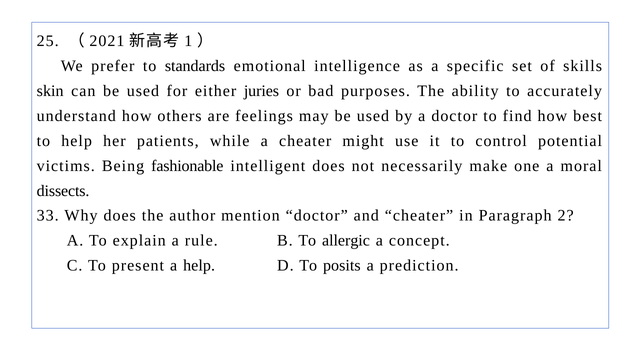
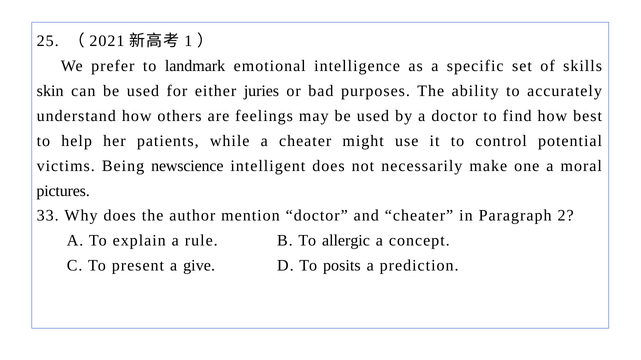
standards: standards -> landmark (195, 66)
fashionable: fashionable -> newscience (187, 166)
dissects: dissects -> pictures (63, 191)
a help: help -> give (199, 266)
